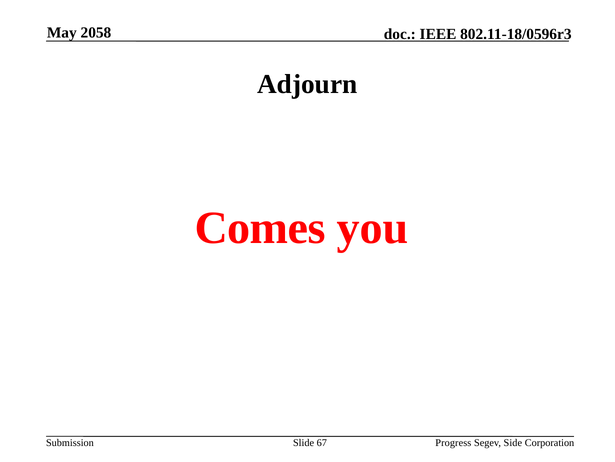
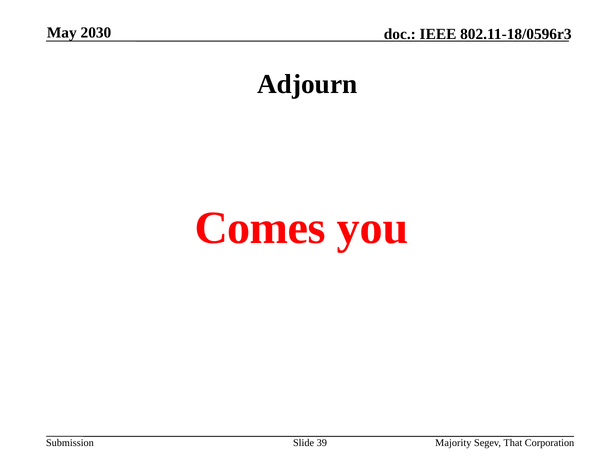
2058: 2058 -> 2030 (96, 33)
67: 67 -> 39 (322, 442)
Progress: Progress -> Majority (453, 442)
Side: Side -> That (513, 442)
